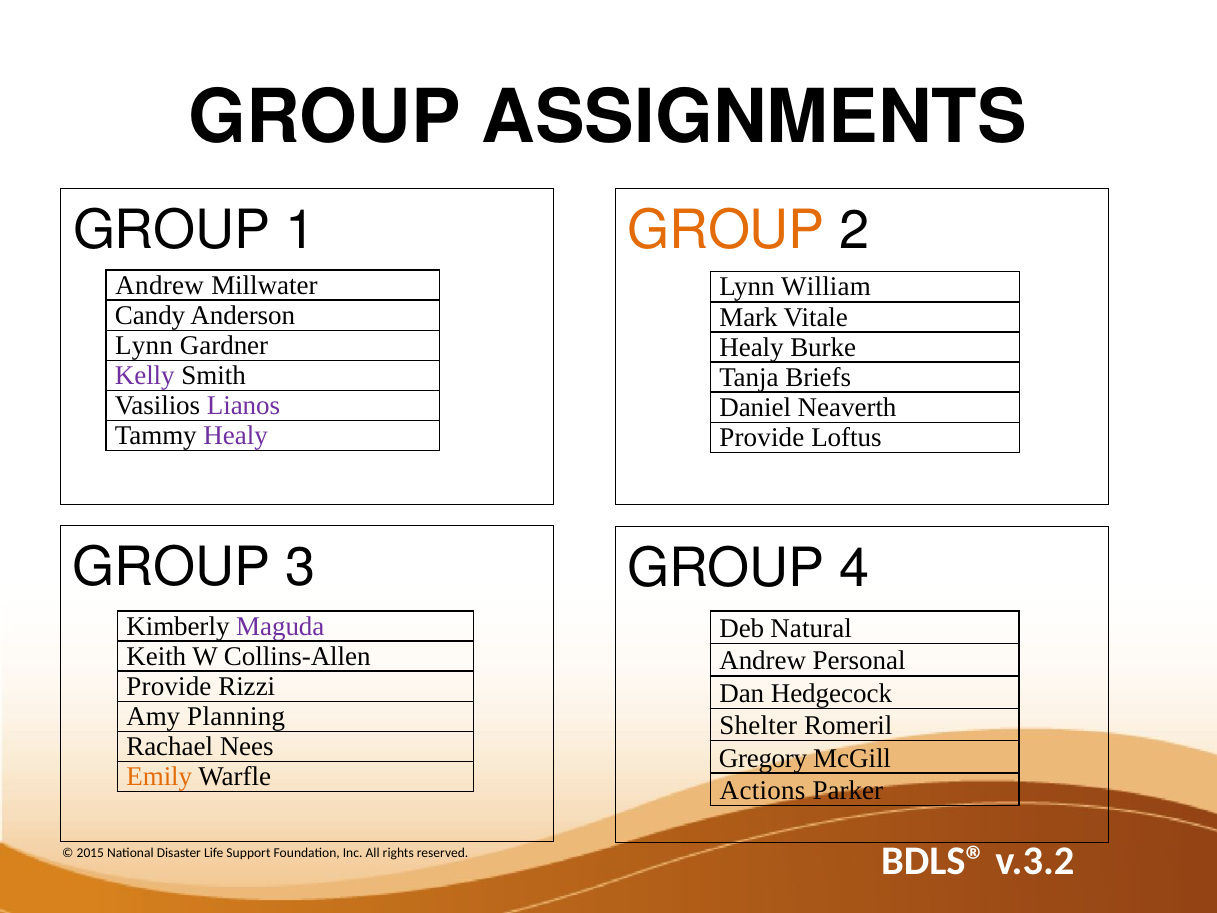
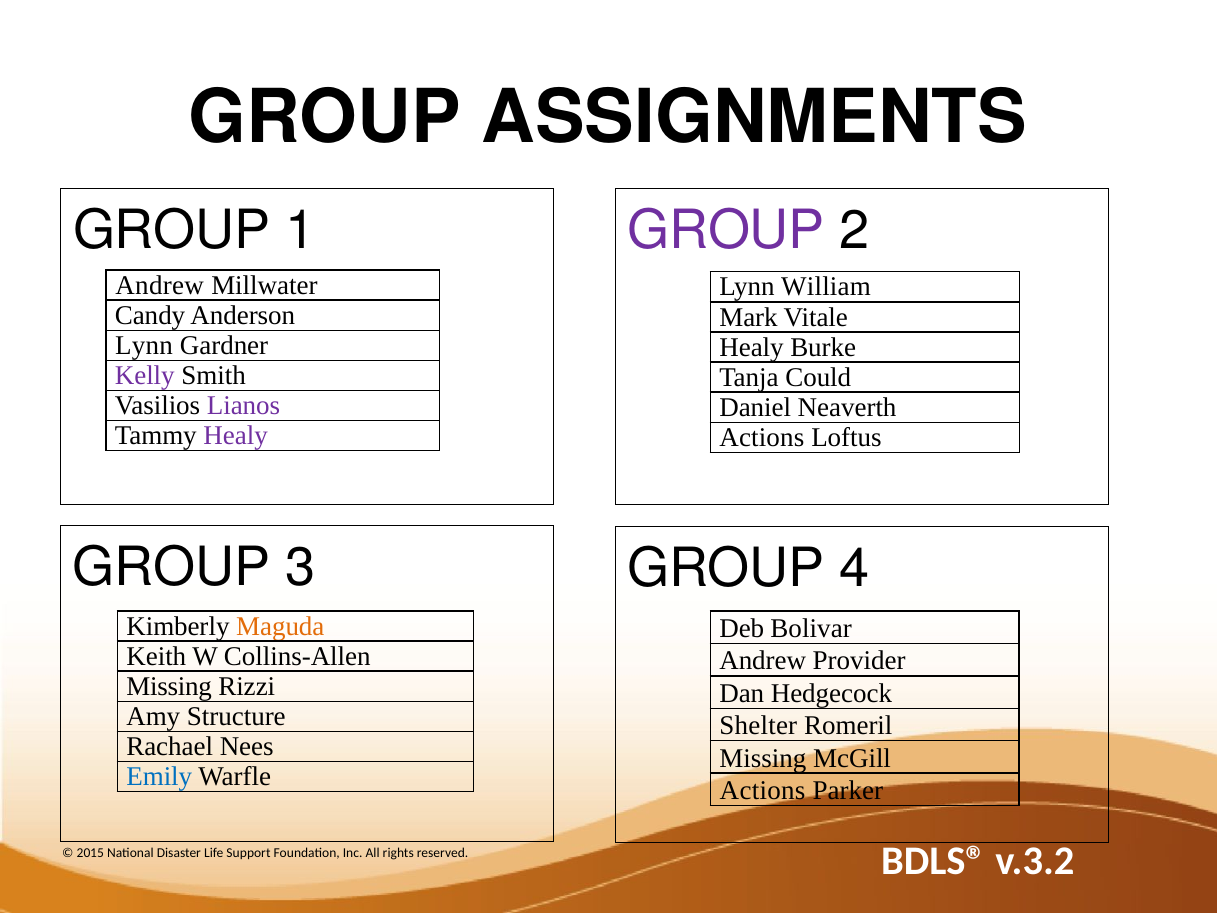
GROUP colour: orange -> purple (726, 231)
Briefs: Briefs -> Could (818, 377)
Provide: Provide -> Actions (762, 437)
Maguda colour: purple -> orange (280, 626)
Natural: Natural -> Bolivar (811, 628)
Personal: Personal -> Provider (859, 661)
Provide: Provide -> Missing (169, 686)
Planning: Planning -> Structure (236, 716)
Gregory: Gregory -> Missing (763, 758)
Emily colour: orange -> blue (159, 777)
